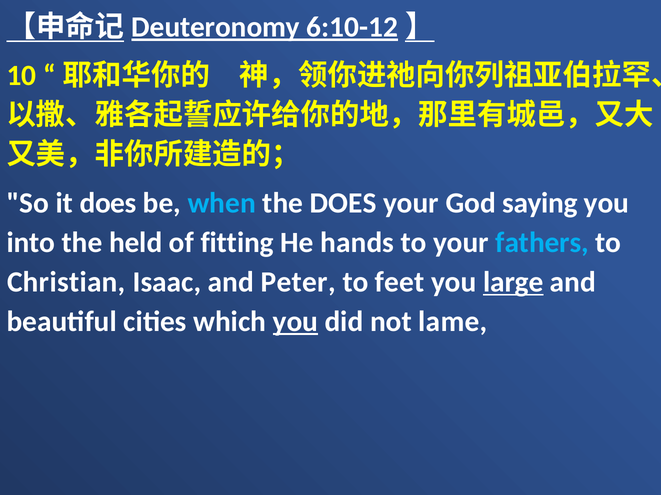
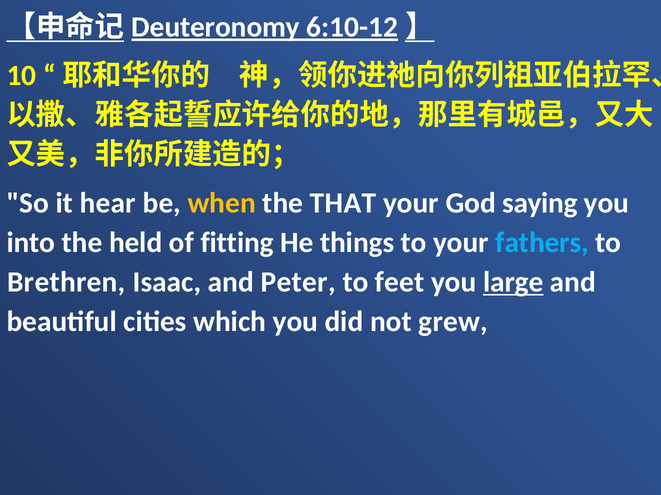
it does: does -> hear (108, 203)
when colour: light blue -> yellow (222, 203)
the DOES: DOES -> THAT (343, 203)
hands: hands -> things (357, 243)
Christian: Christian -> Brethren (66, 282)
you underline: present -> none (295, 322)
lame: lame -> grew (453, 322)
